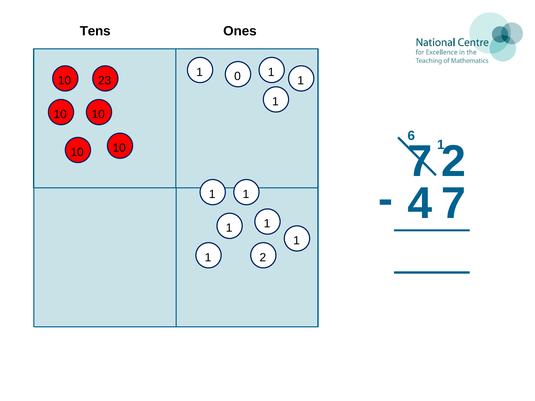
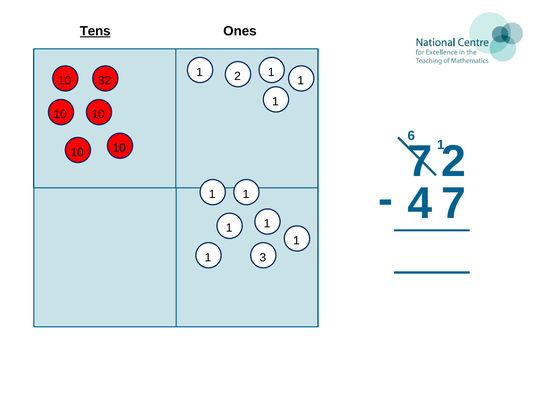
Tens underline: none -> present (95, 31)
0: 0 -> 2 (238, 76)
23: 23 -> 32 (105, 81)
2: 2 -> 3 (263, 258)
